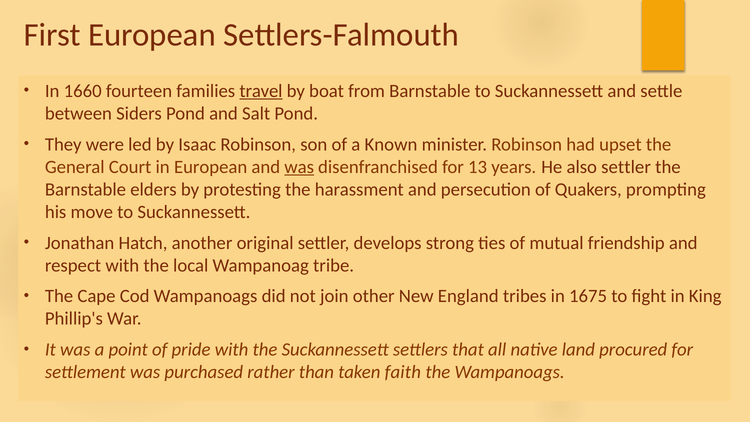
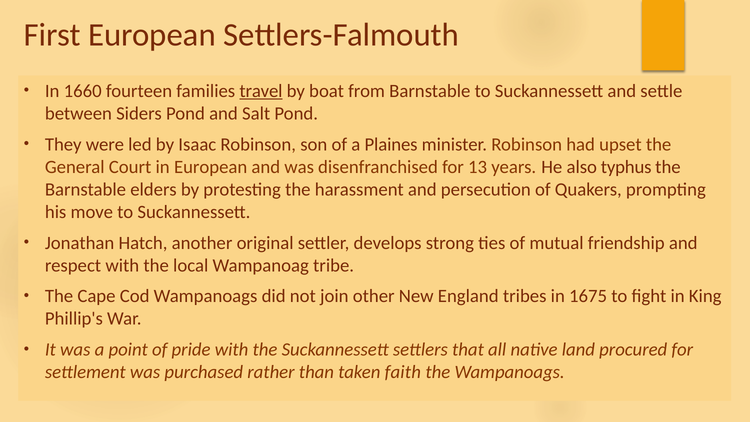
Known: Known -> Plaines (391, 144)
was underline: present -> none (299, 167)
also settler: settler -> typhus (626, 167)
